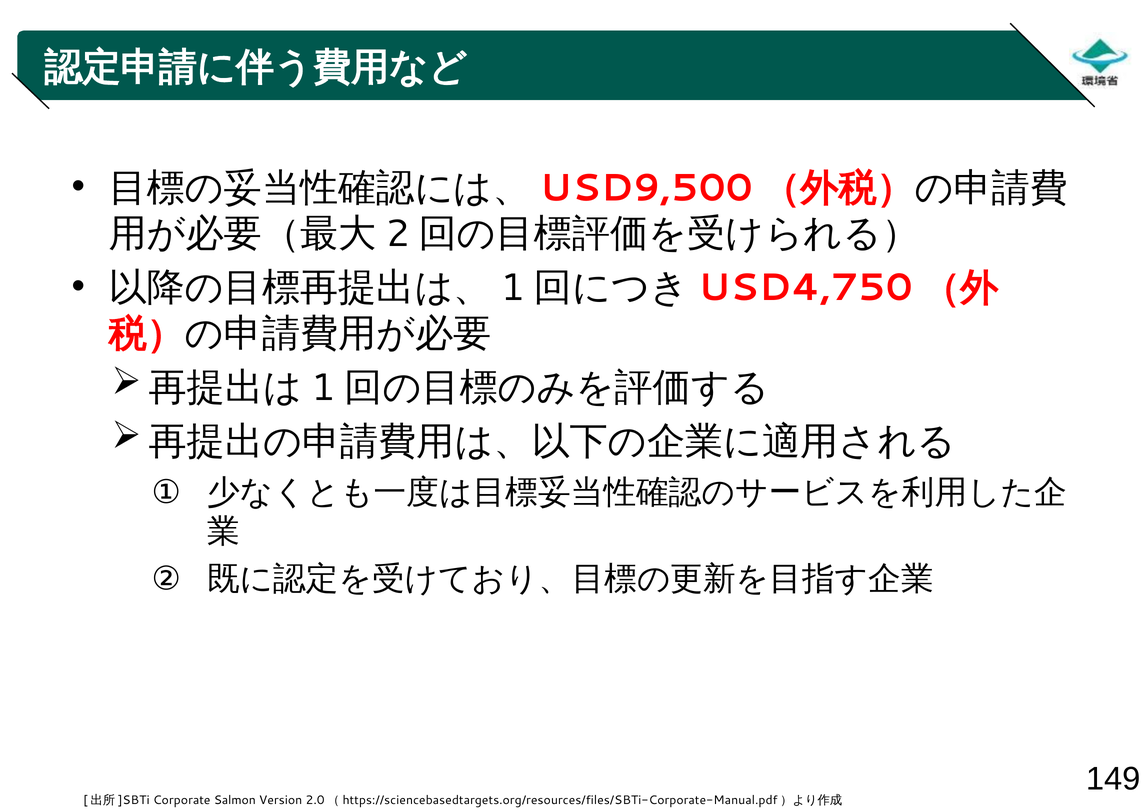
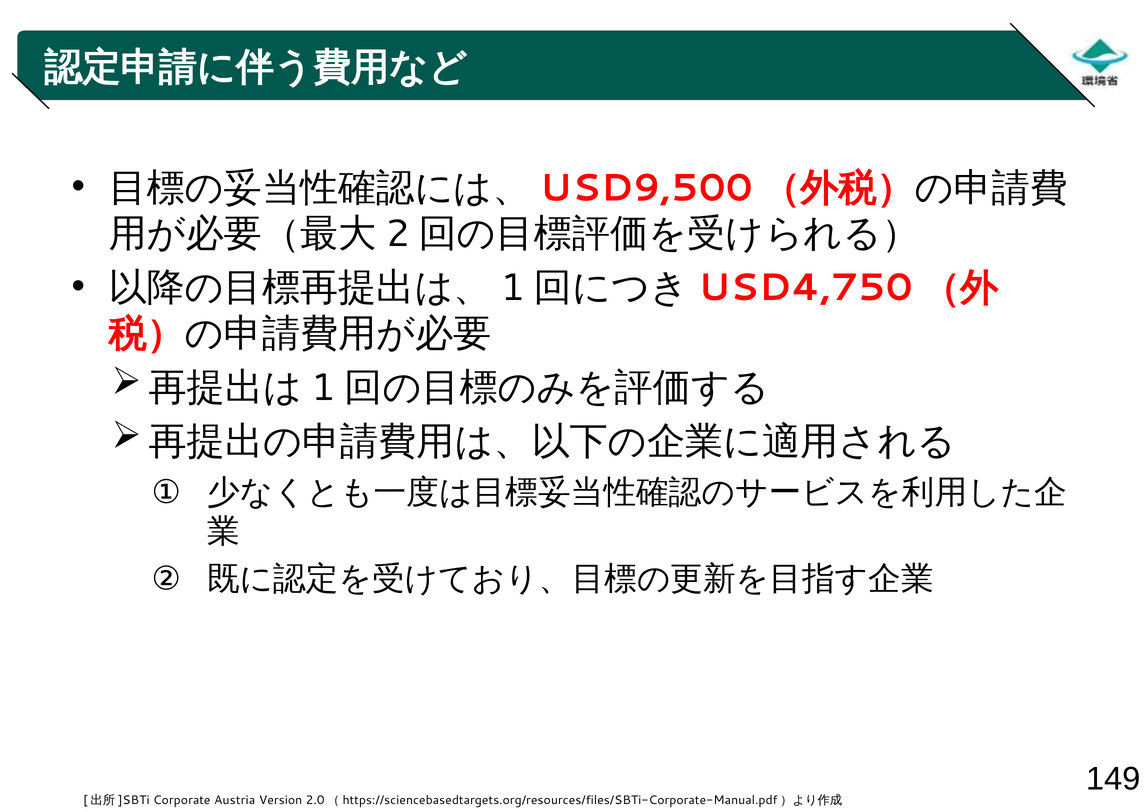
Salmon: Salmon -> Austria (235, 800)
